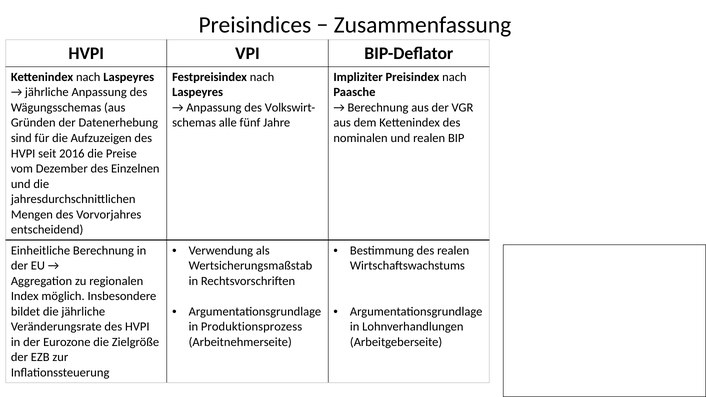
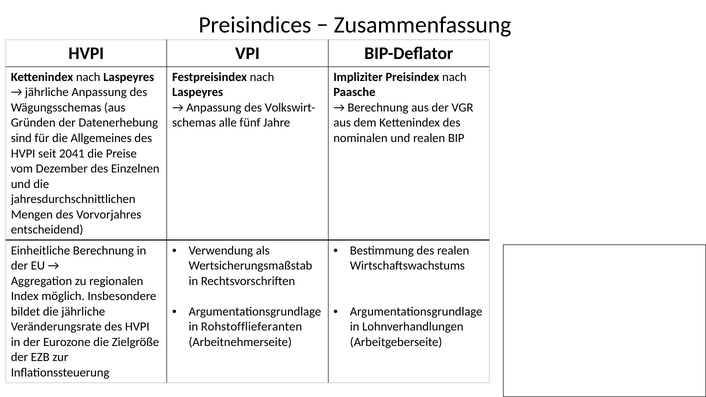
Aufzuzeigen: Aufzuzeigen -> Allgemeines (101, 138)
2016: 2016 -> 2041 (72, 153)
Produktionsprozess: Produktionsprozess -> Rohstofflieferanten (252, 327)
